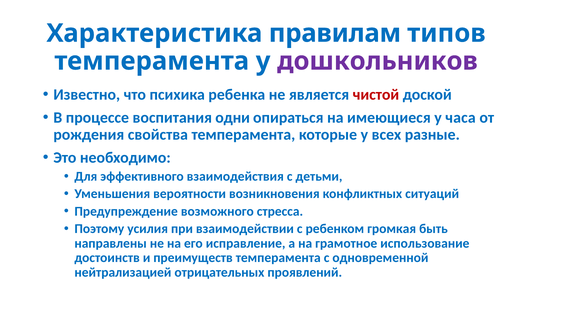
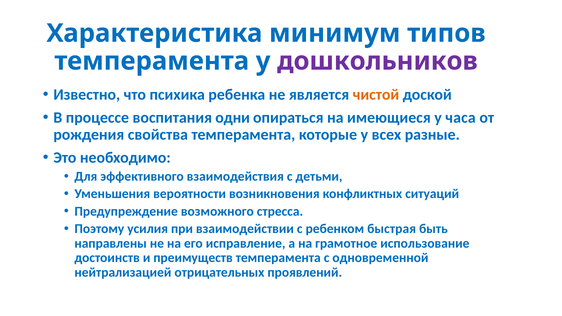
правилам: правилам -> минимум (335, 33)
чистой colour: red -> orange (376, 95)
громкая: громкая -> быстрая (392, 229)
